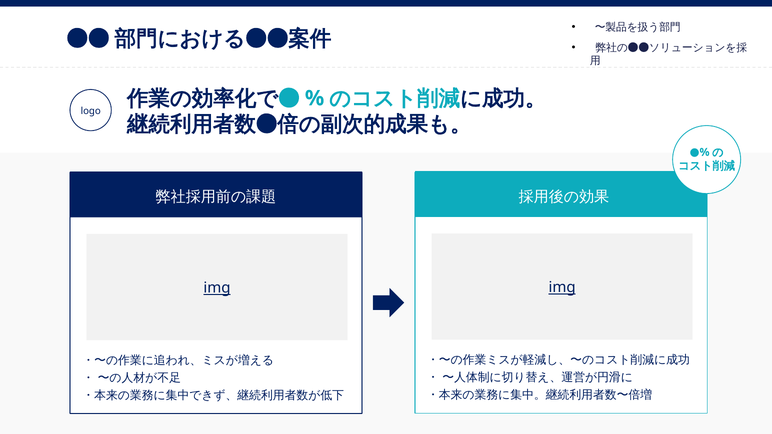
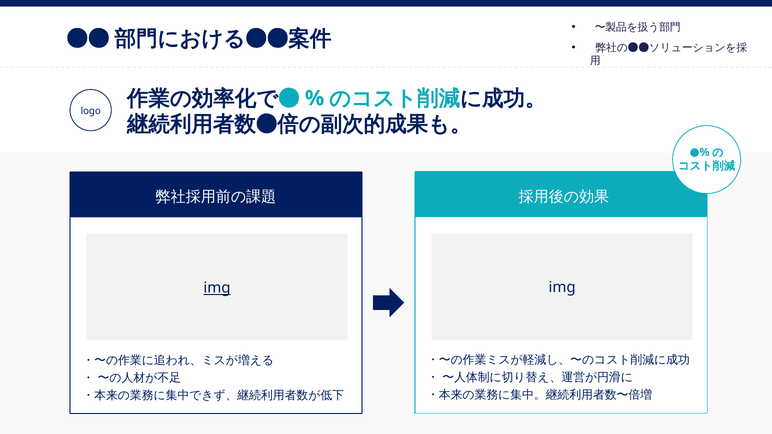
img underline: present -> none (562, 288)
